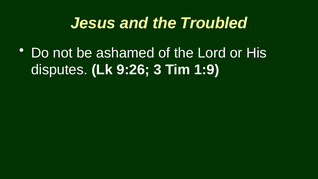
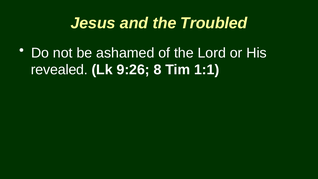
disputes: disputes -> revealed (59, 70)
3: 3 -> 8 (157, 70)
1:9: 1:9 -> 1:1 (207, 70)
